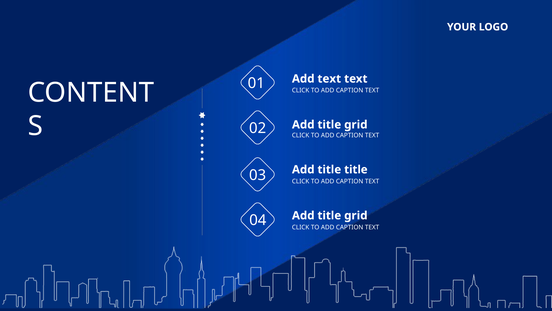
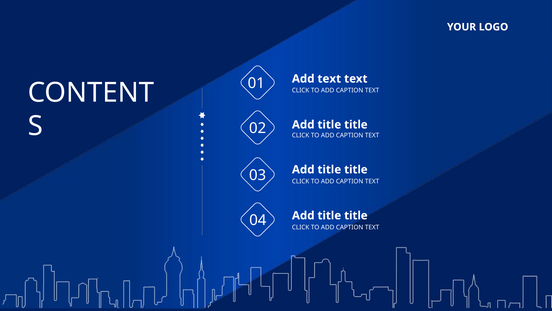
grid: grid -> title (356, 124)
grid: grid -> title (356, 215)
